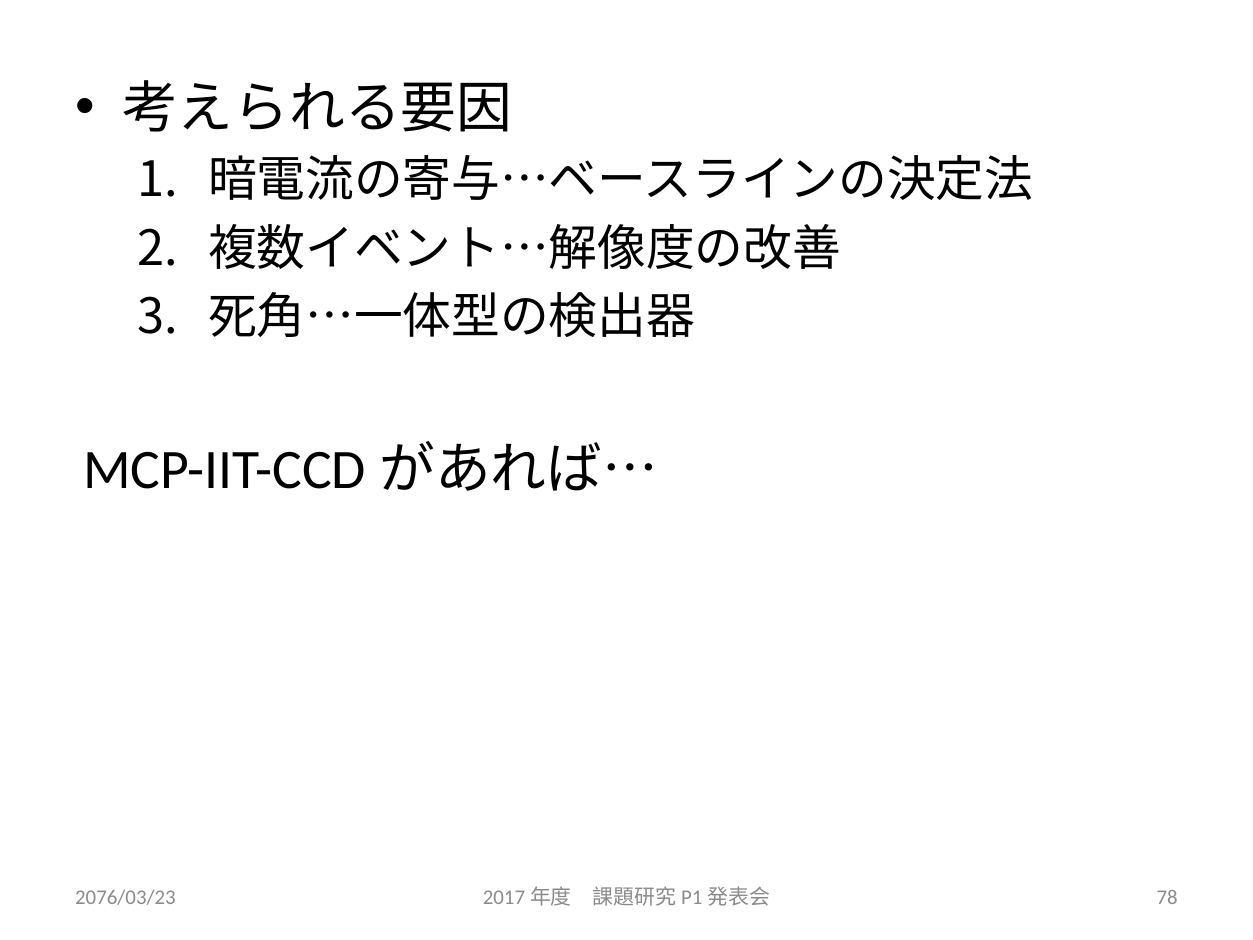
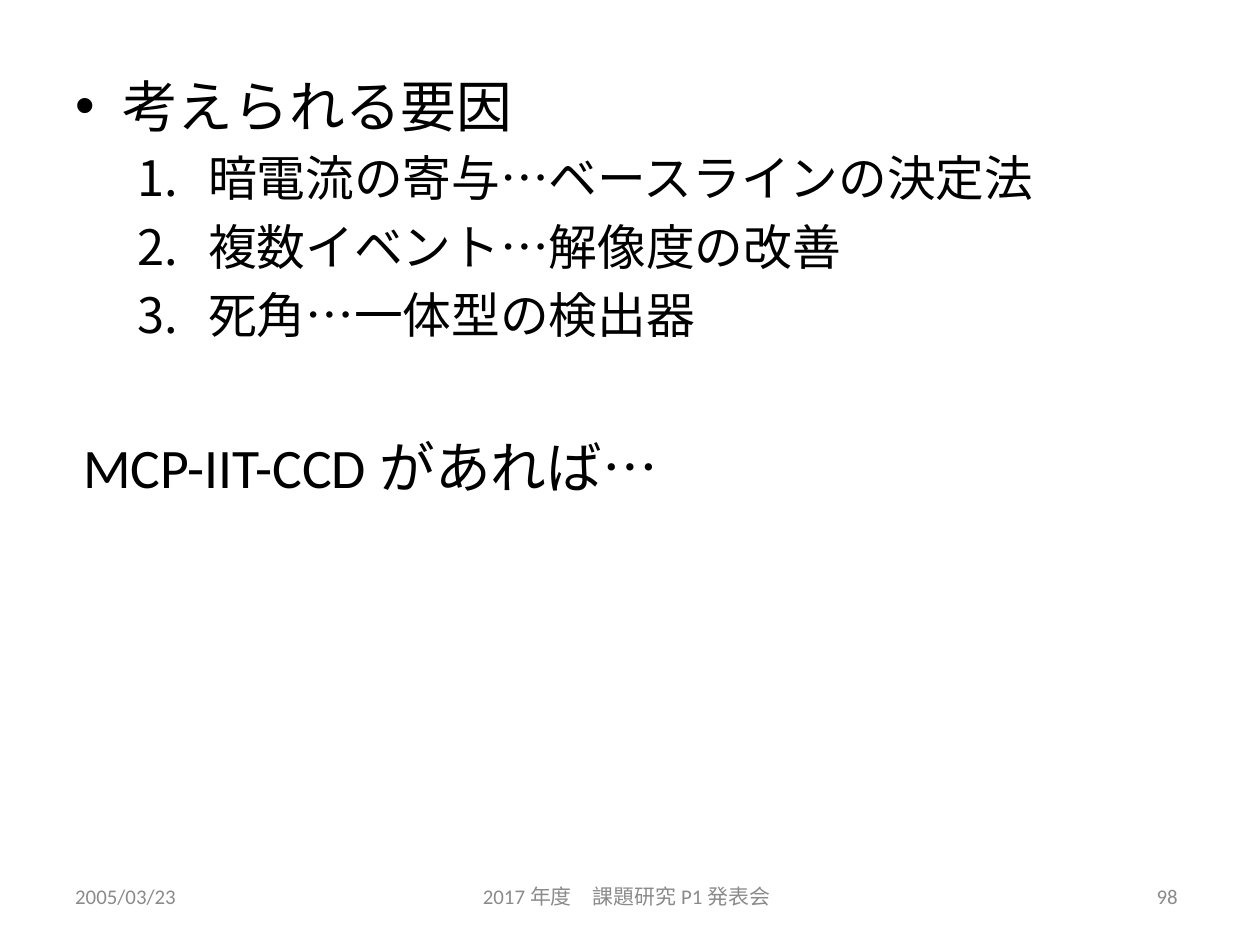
2076/03/23: 2076/03/23 -> 2005/03/23 (125, 897)
78: 78 -> 98 (1167, 897)
